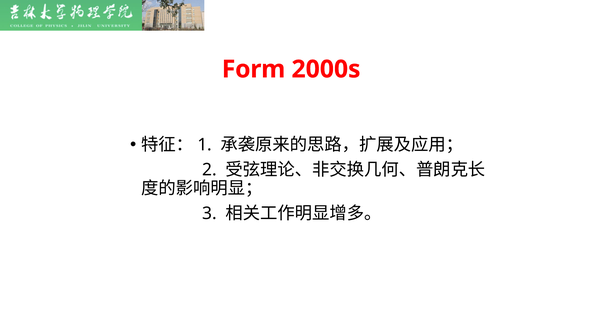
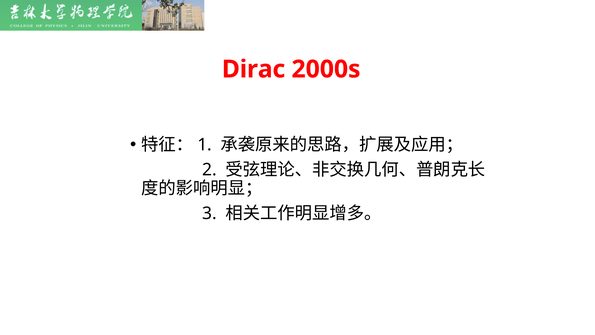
Form: Form -> Dirac (254, 69)
